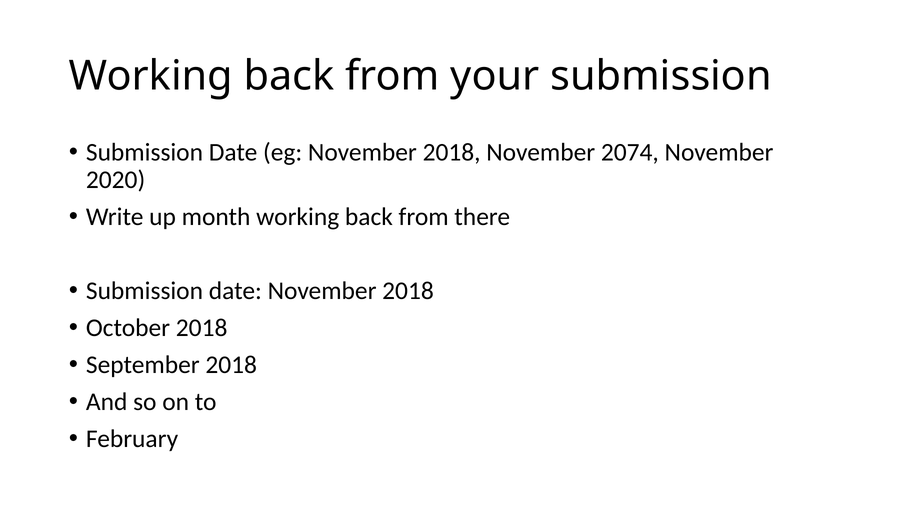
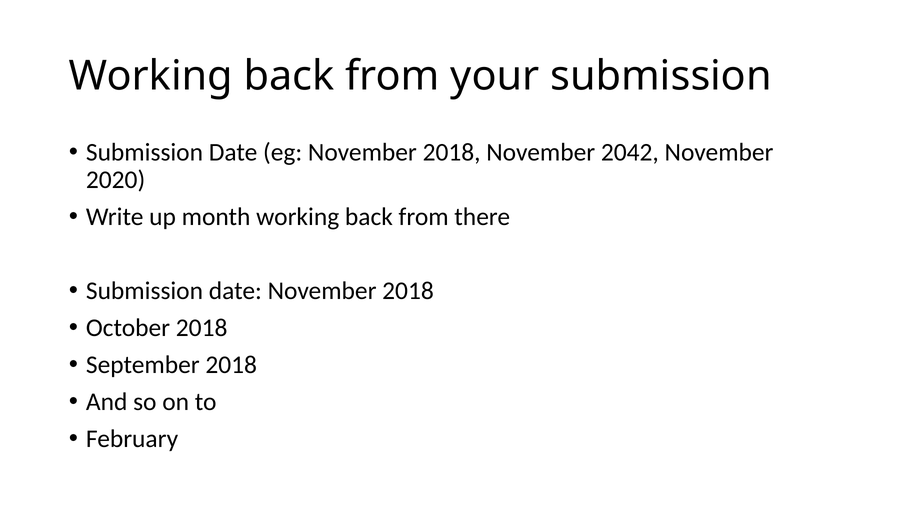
2074: 2074 -> 2042 (630, 153)
